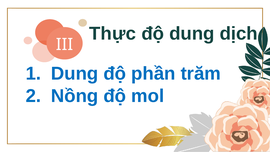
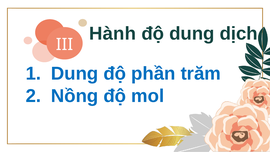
Thực: Thực -> Hành (113, 34)
